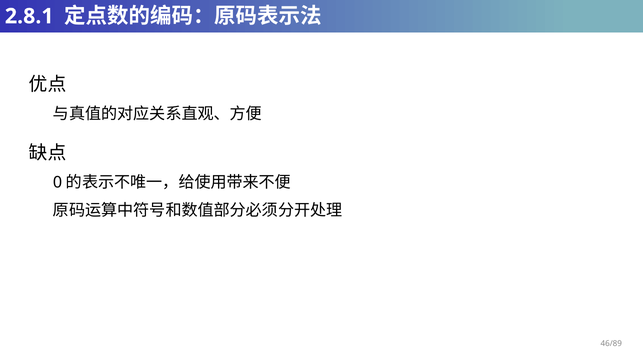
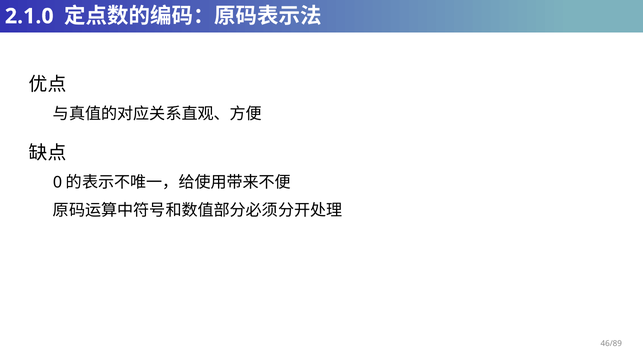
2.8.1: 2.8.1 -> 2.1.0 (29, 16)
